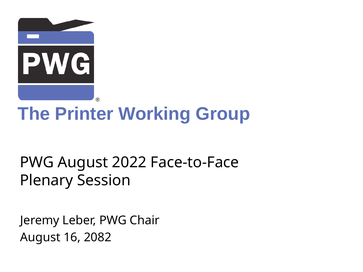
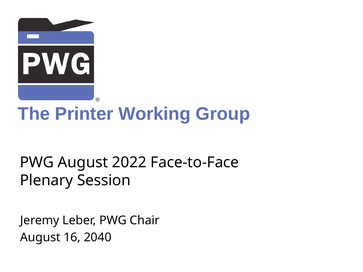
2082: 2082 -> 2040 (98, 238)
